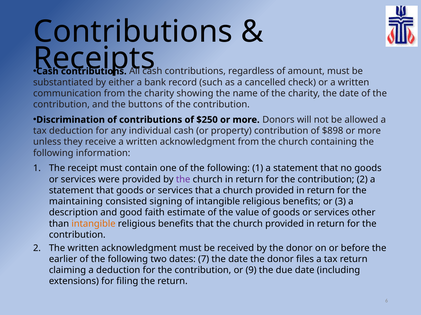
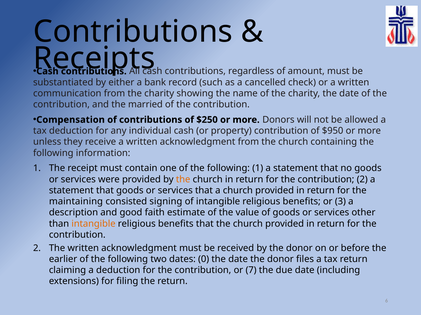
buttons: buttons -> married (145, 105)
Discrimination: Discrimination -> Compensation (71, 120)
$898: $898 -> $950 (333, 131)
the colour: purple -> orange (183, 180)
7: 7 -> 0 (204, 260)
9: 9 -> 7 (251, 271)
